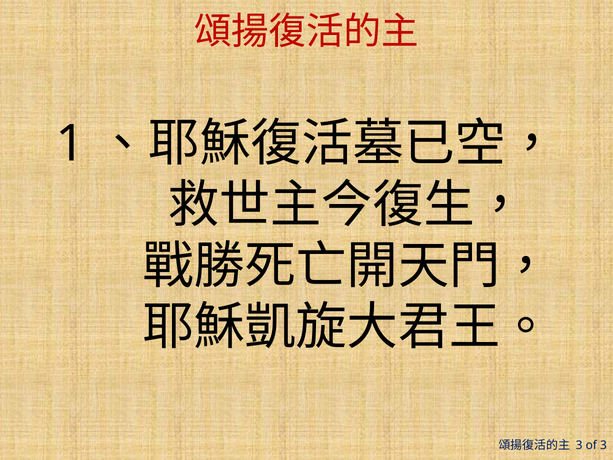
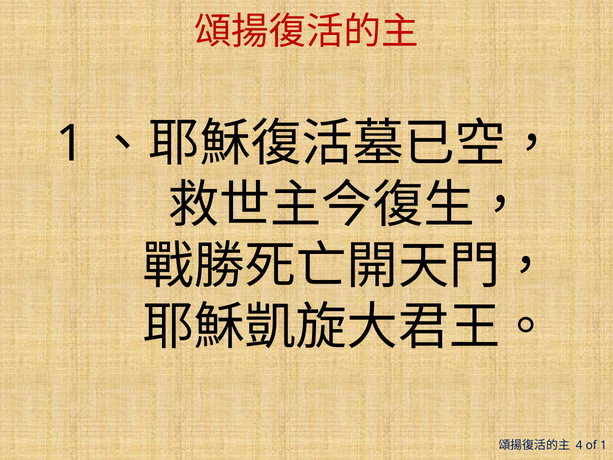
3: 3 -> 4 (579, 445)
of 3: 3 -> 1 (603, 445)
